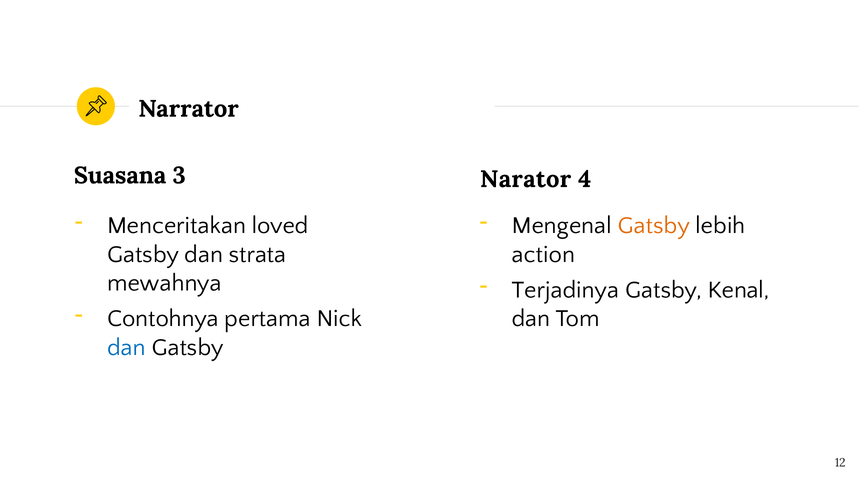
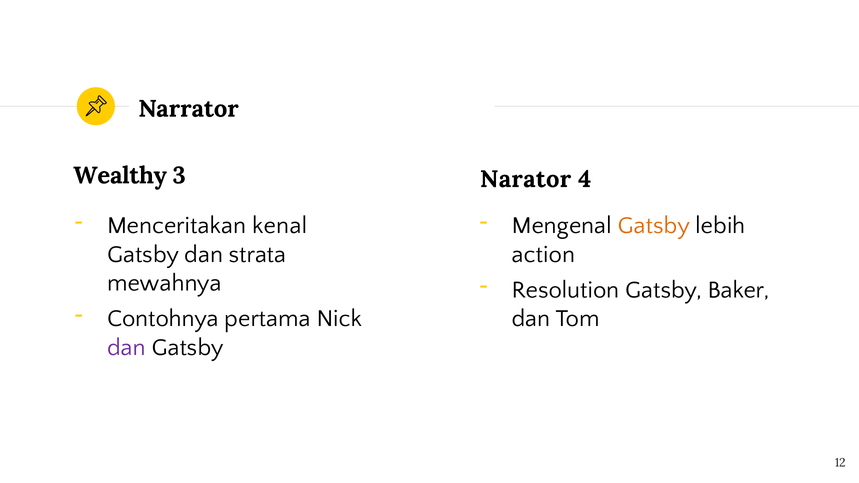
Suasana: Suasana -> Wealthy (120, 176)
loved: loved -> kenal (280, 226)
Terjadinya: Terjadinya -> Resolution (566, 290)
Kenal: Kenal -> Baker (739, 290)
dan colour: blue -> purple (126, 347)
